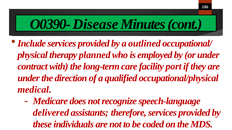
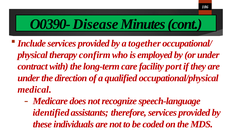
outlined: outlined -> together (145, 44)
planned: planned -> confirm (95, 55)
delivered: delivered -> identified (51, 113)
